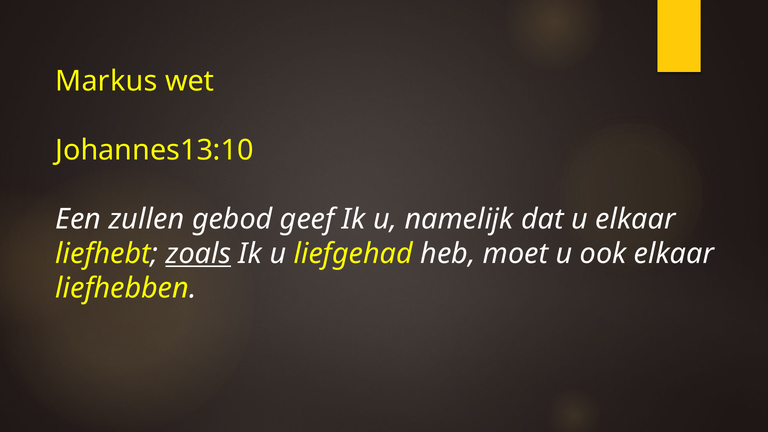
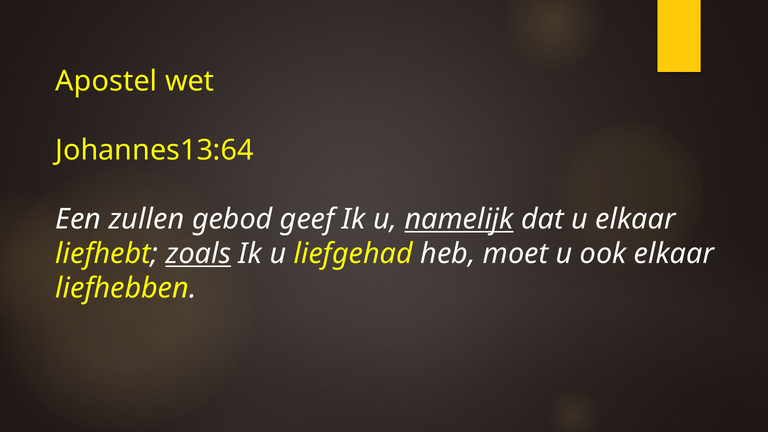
Markus: Markus -> Apostel (106, 81)
Johannes13:10: Johannes13:10 -> Johannes13:64 (154, 150)
namelijk underline: none -> present (459, 219)
